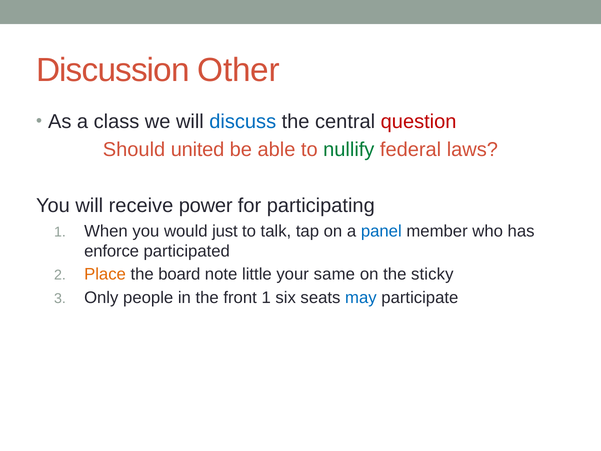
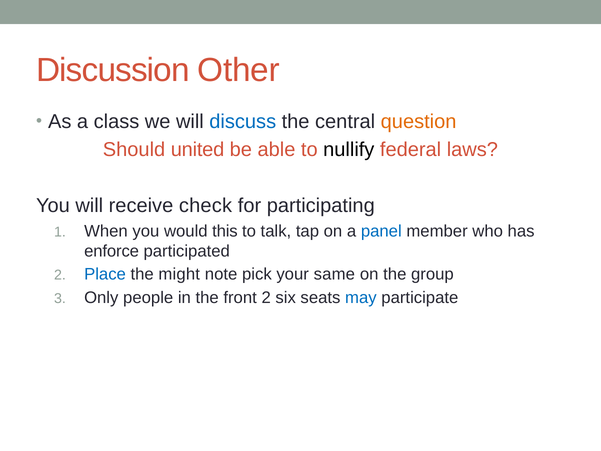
question colour: red -> orange (419, 122)
nullify colour: green -> black (349, 150)
power: power -> check (205, 206)
just: just -> this (225, 231)
Place colour: orange -> blue (105, 274)
board: board -> might (179, 274)
little: little -> pick (257, 274)
sticky: sticky -> group (432, 274)
front 1: 1 -> 2 (266, 298)
